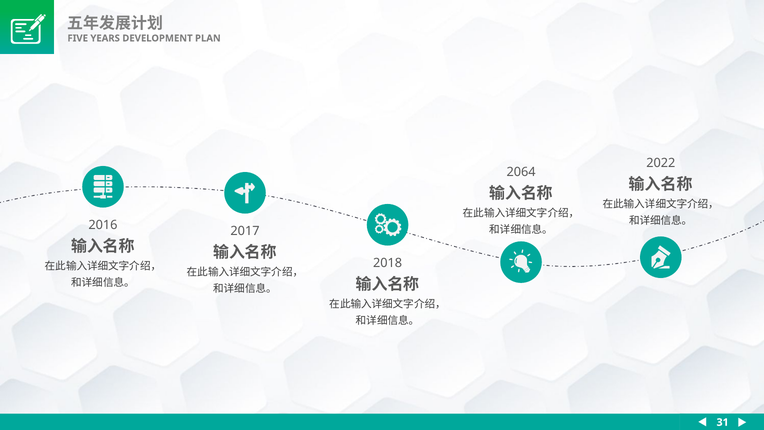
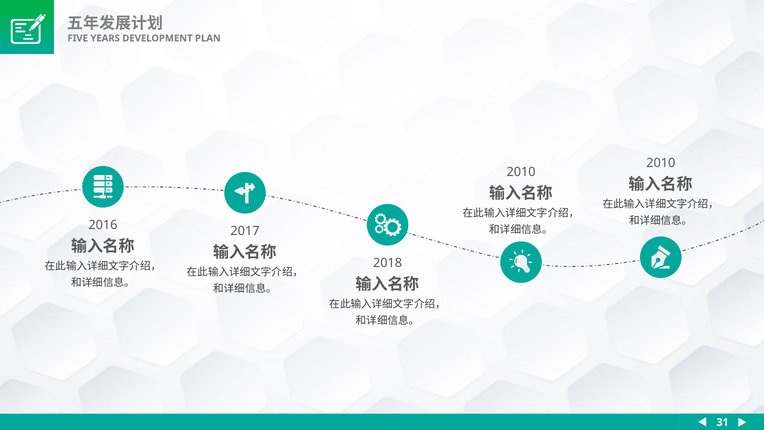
2022: 2022 -> 2010 (661, 163)
2064: 2064 -> 2010 (521, 172)
